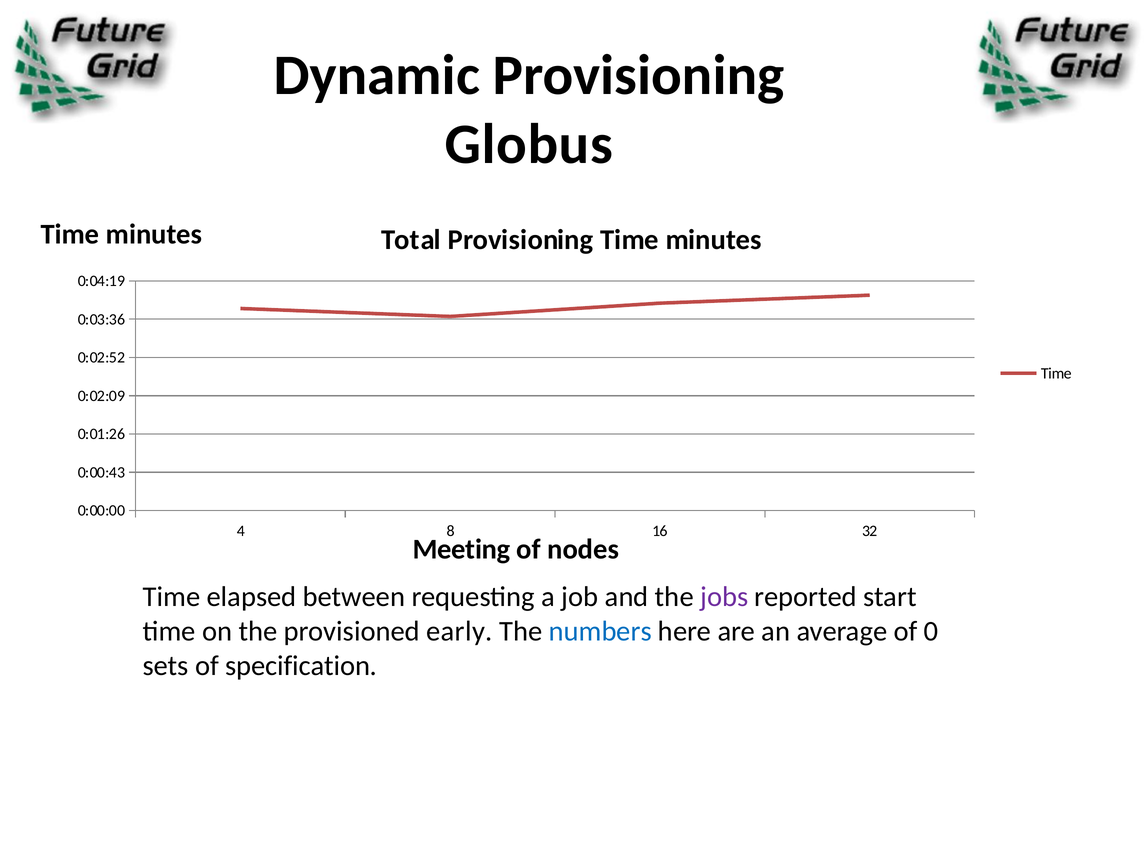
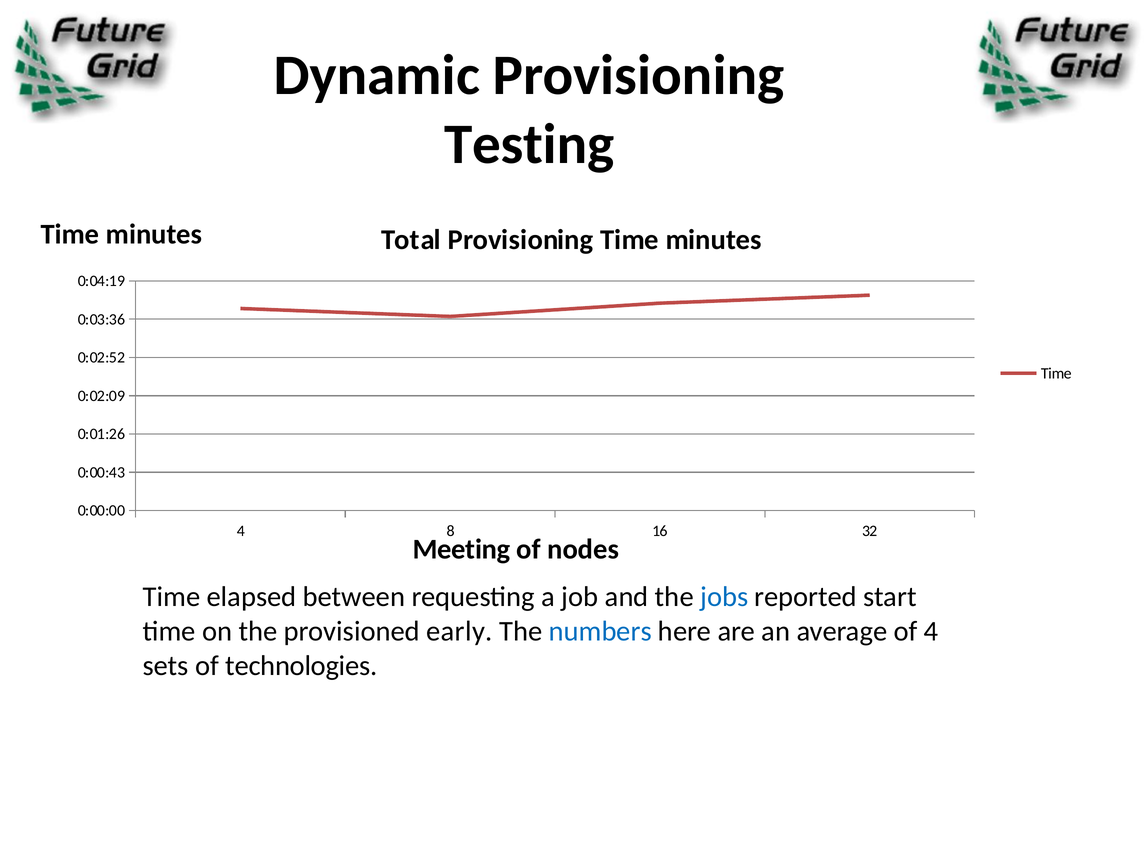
Globus: Globus -> Testing (529, 144)
jobs colour: purple -> blue (724, 597)
of 0: 0 -> 4 (931, 631)
specification: specification -> technologies (301, 666)
